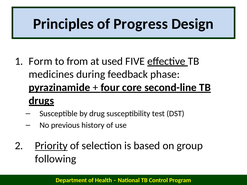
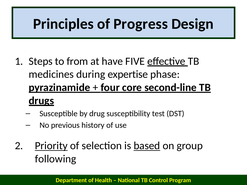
Form: Form -> Steps (41, 61)
used: used -> have (112, 61)
feedback: feedback -> expertise (128, 74)
based underline: none -> present (147, 146)
